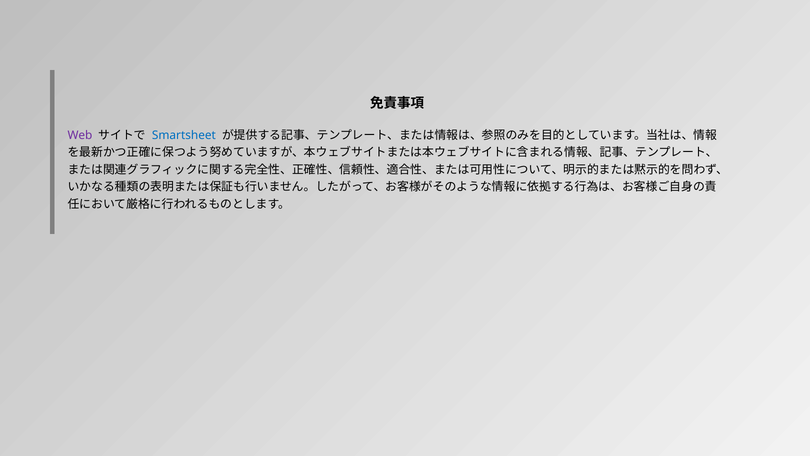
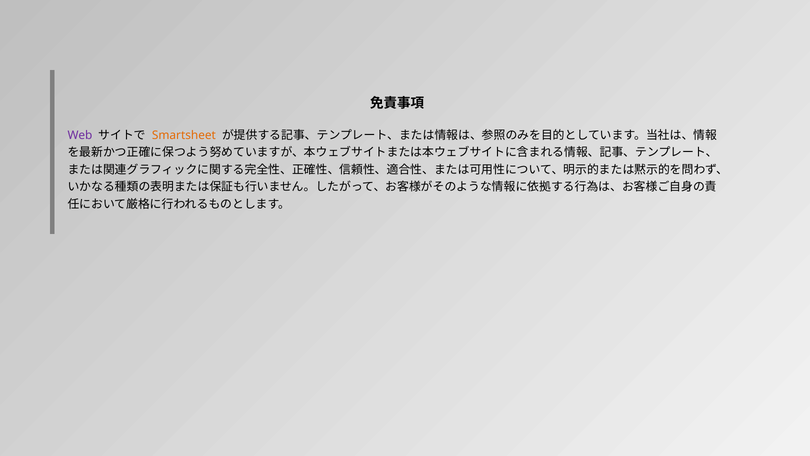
Smartsheet colour: blue -> orange (184, 135)
